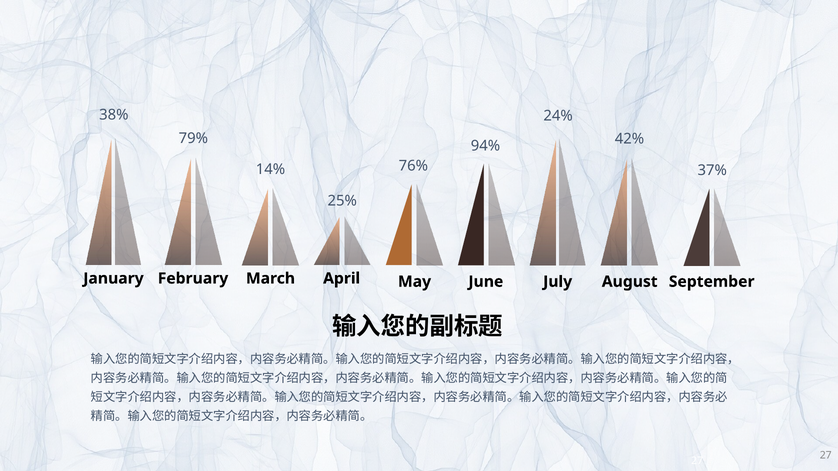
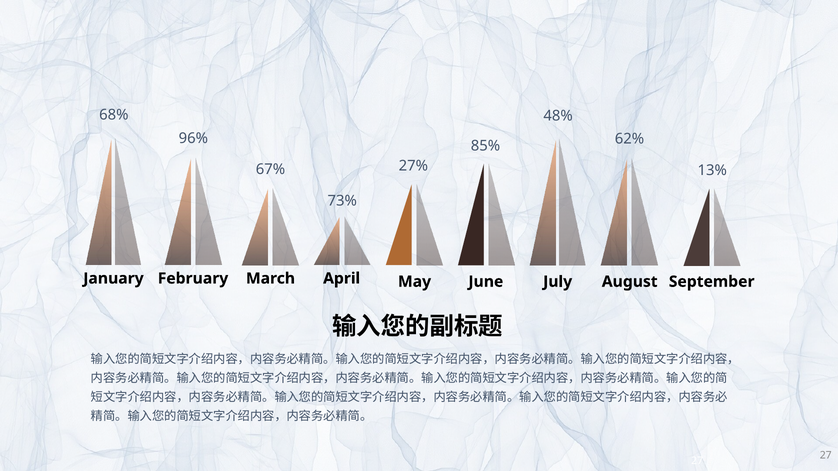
38%: 38% -> 68% (114, 115)
24%: 24% -> 48% (558, 116)
79%: 79% -> 96% (193, 138)
42%: 42% -> 62% (629, 139)
94%: 94% -> 85% (486, 146)
76%: 76% -> 27% (413, 166)
14%: 14% -> 67% (270, 170)
37%: 37% -> 13% (712, 170)
25%: 25% -> 73% (342, 201)
